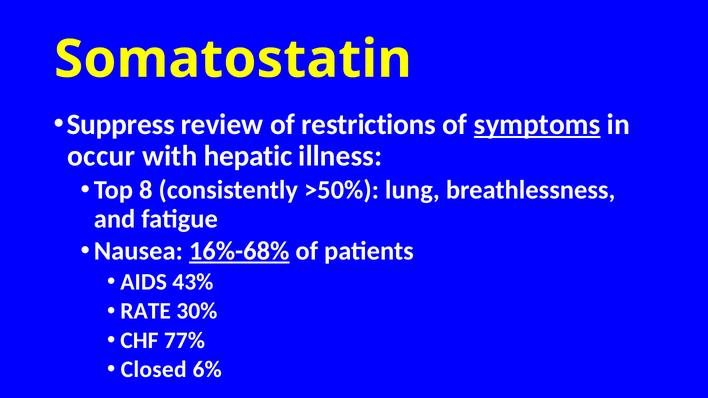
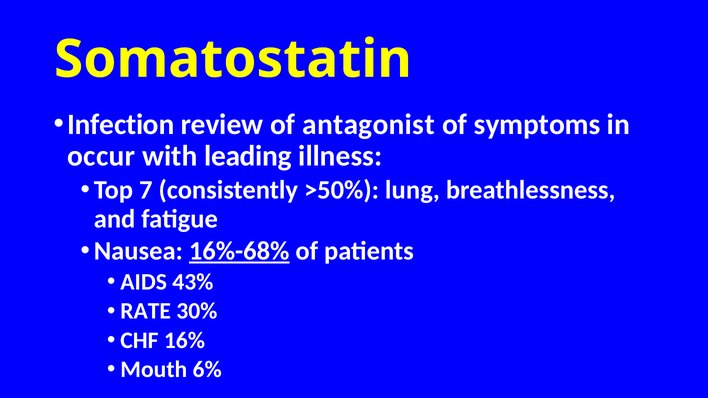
Suppress: Suppress -> Infection (121, 124)
restrictions: restrictions -> antagonist (368, 124)
symptoms underline: present -> none (537, 124)
hepatic: hepatic -> leading (248, 156)
8: 8 -> 7 (146, 190)
77%: 77% -> 16% (184, 340)
Closed: Closed -> Mouth (154, 370)
